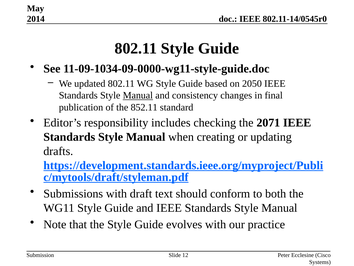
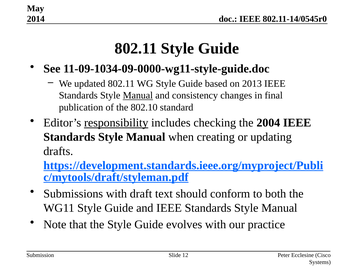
2050: 2050 -> 2013 (252, 83)
852.11: 852.11 -> 802.10 (144, 107)
responsibility underline: none -> present (116, 123)
2071: 2071 -> 2004 (268, 123)
